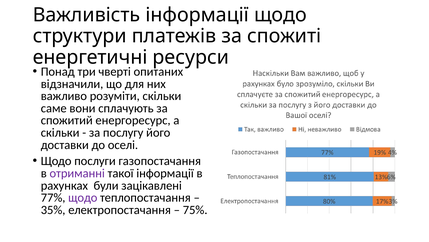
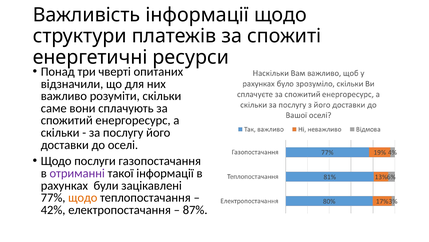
щодо colour: purple -> orange (83, 197)
35%: 35% -> 42% (53, 209)
75%: 75% -> 87% (195, 209)
